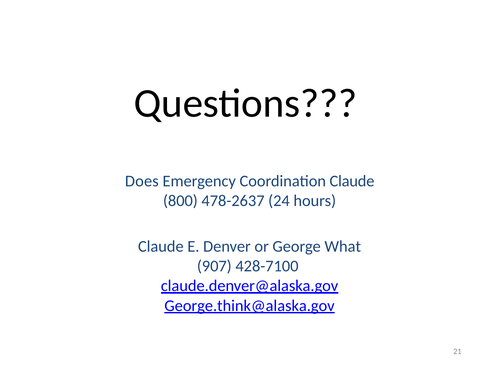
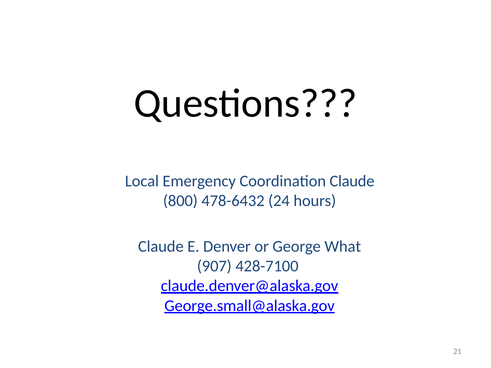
Does: Does -> Local (142, 181)
478-2637: 478-2637 -> 478-6432 (233, 201)
George.think@alaska.gov: George.think@alaska.gov -> George.small@alaska.gov (250, 306)
